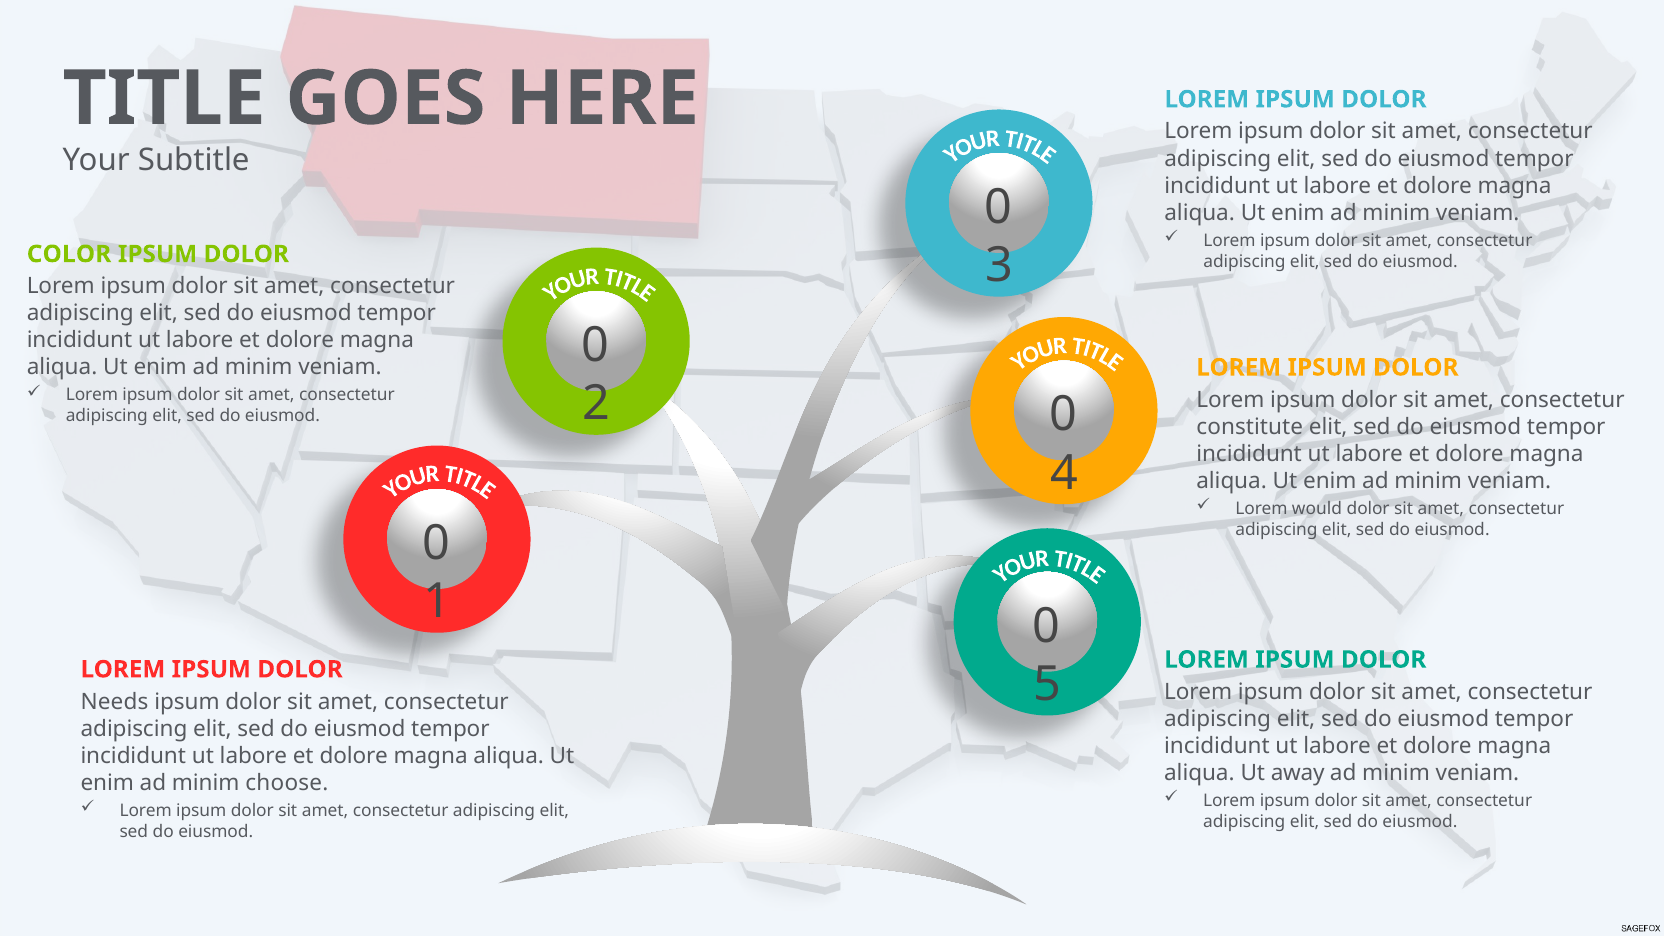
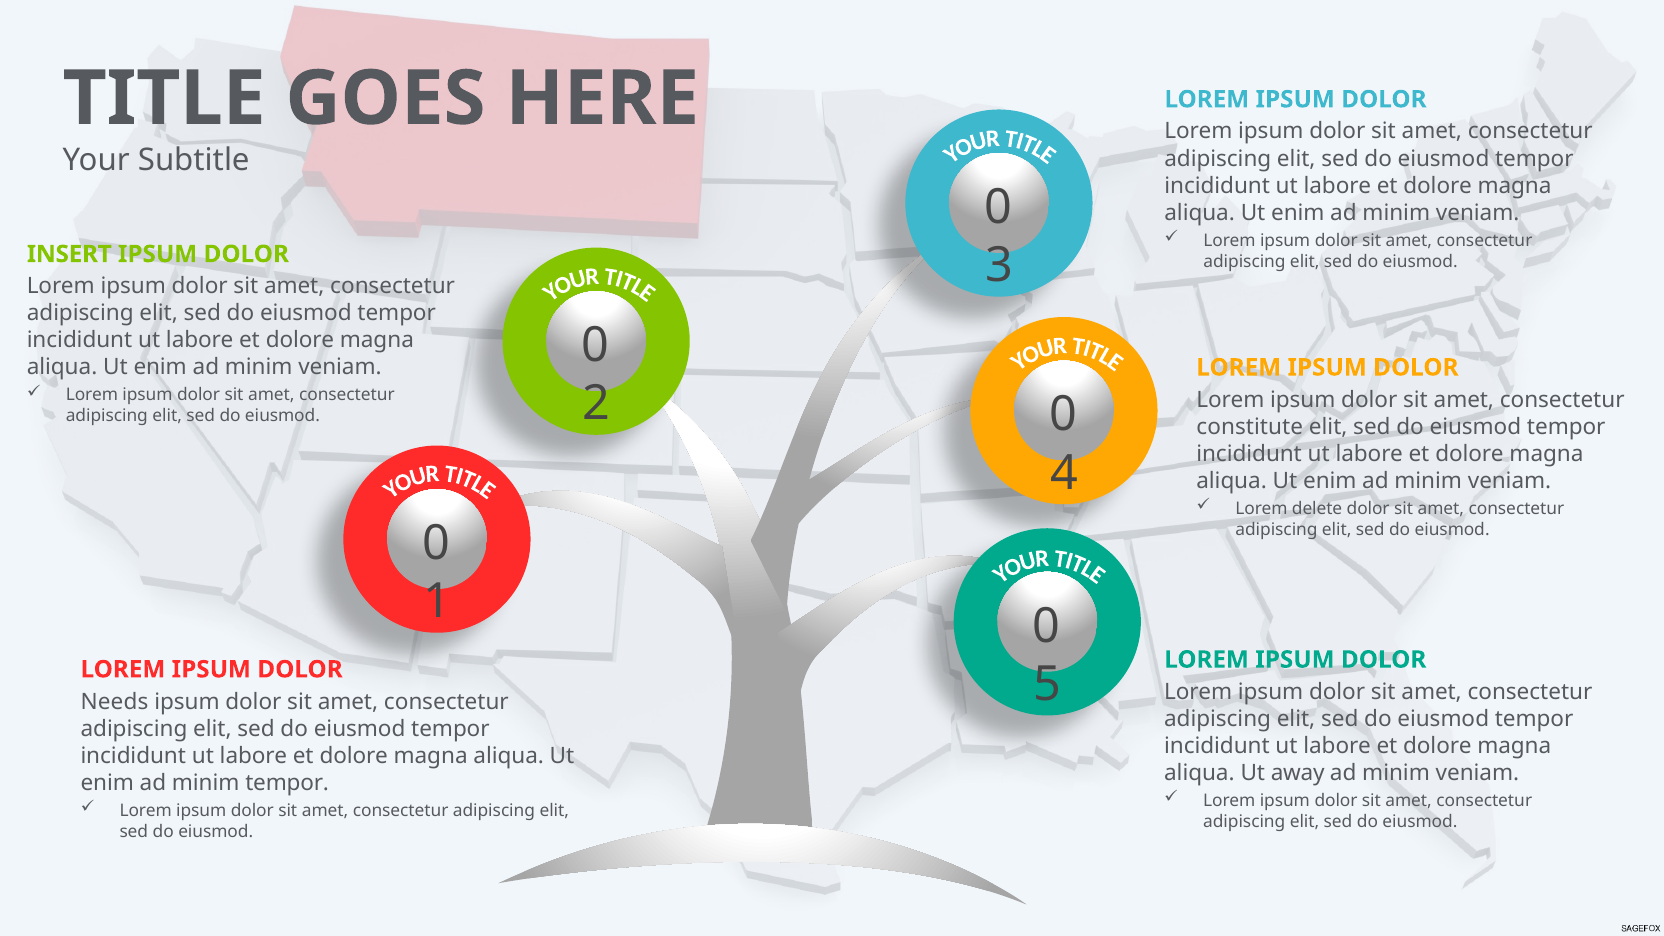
COLOR: COLOR -> INSERT (69, 254)
would: would -> delete (1317, 509)
minim choose: choose -> tempor (287, 783)
